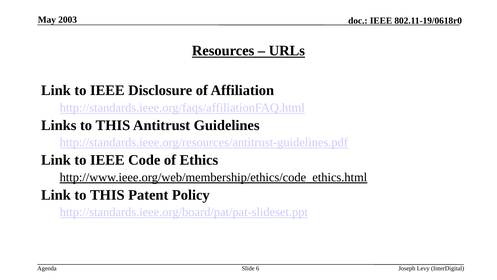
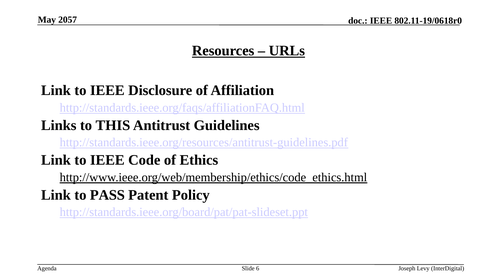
2003: 2003 -> 2057 (68, 20)
Link to THIS: THIS -> PASS (107, 195)
